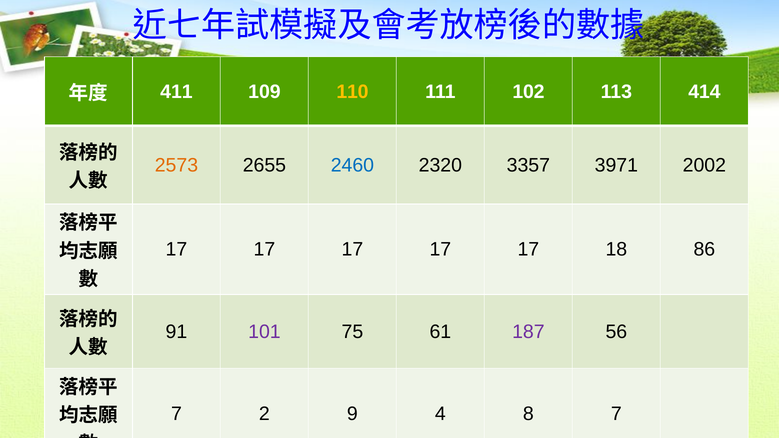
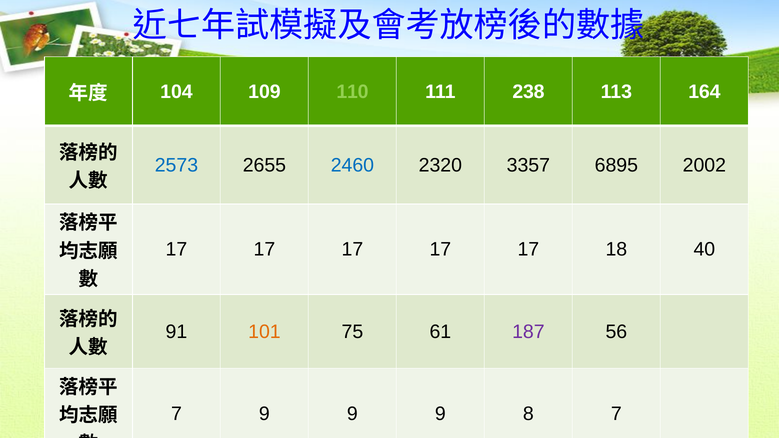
411: 411 -> 104 (176, 92)
110 colour: yellow -> light green (352, 92)
102: 102 -> 238 (528, 92)
414: 414 -> 164 (704, 92)
2573 colour: orange -> blue (176, 165)
3971: 3971 -> 6895 (616, 165)
86: 86 -> 40 (704, 250)
101 colour: purple -> orange (264, 332)
7 2: 2 -> 9 (264, 414)
4: 4 -> 9 (440, 414)
